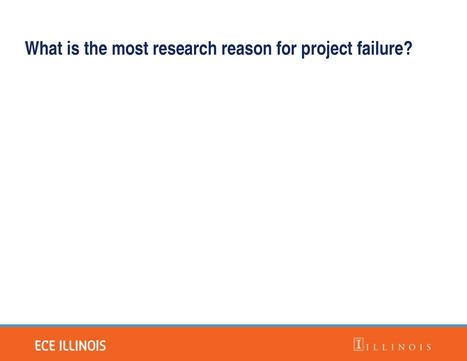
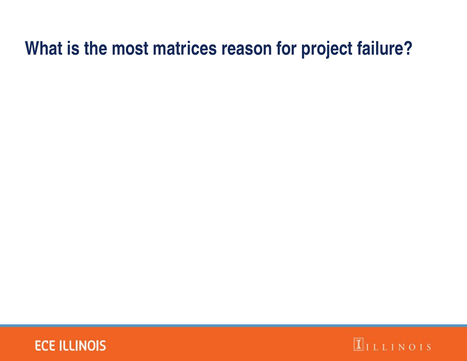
research: research -> matrices (185, 49)
